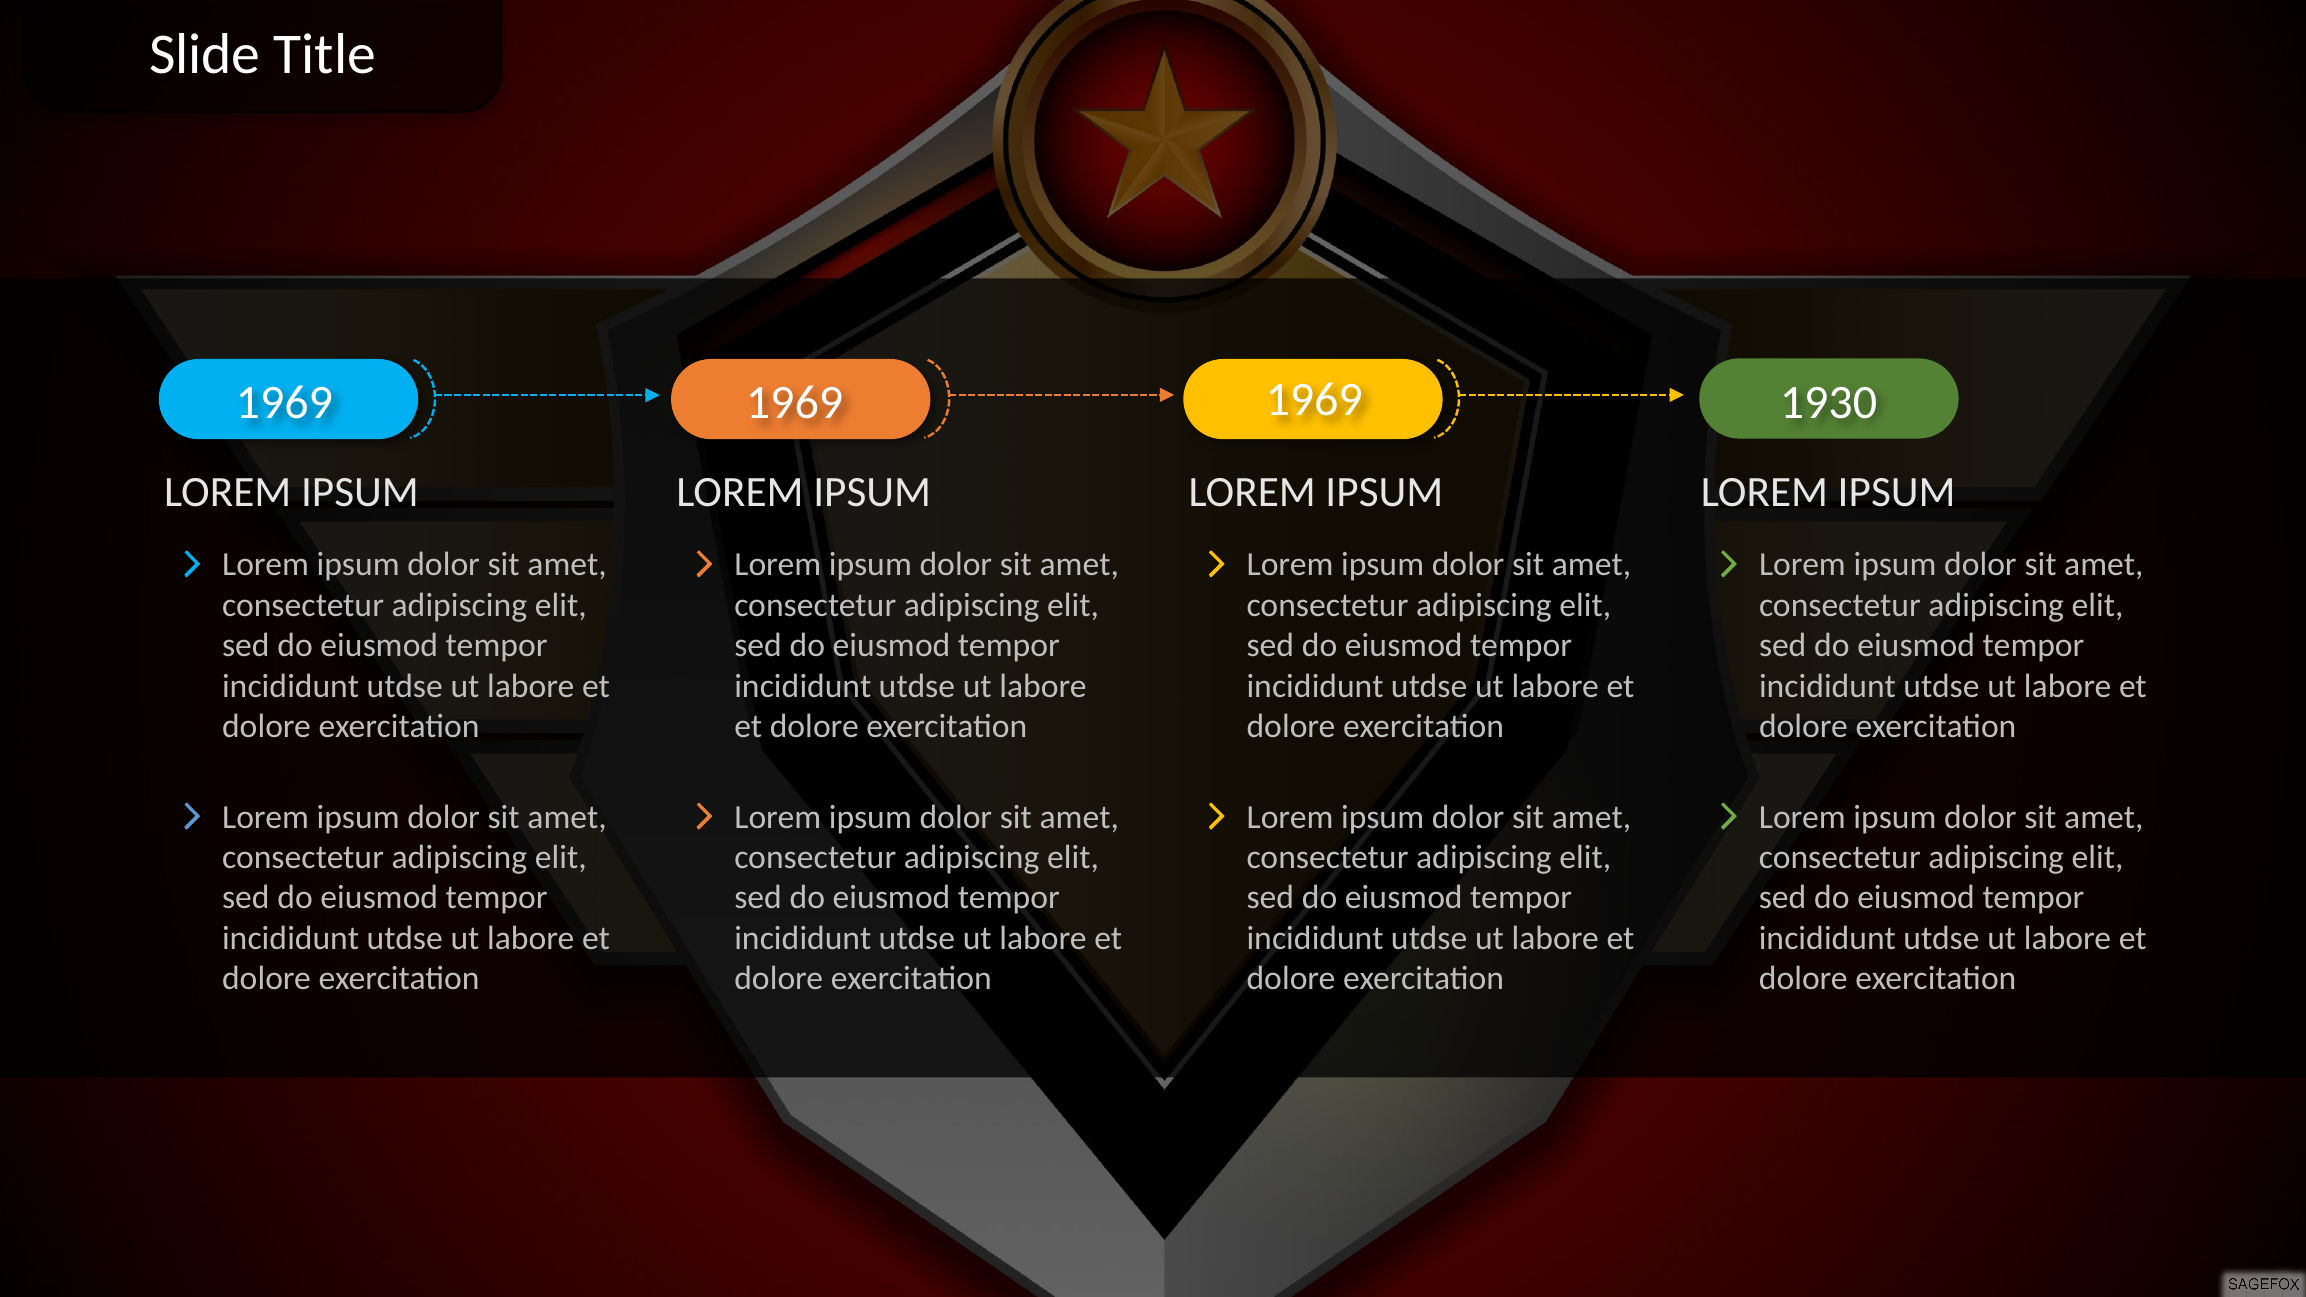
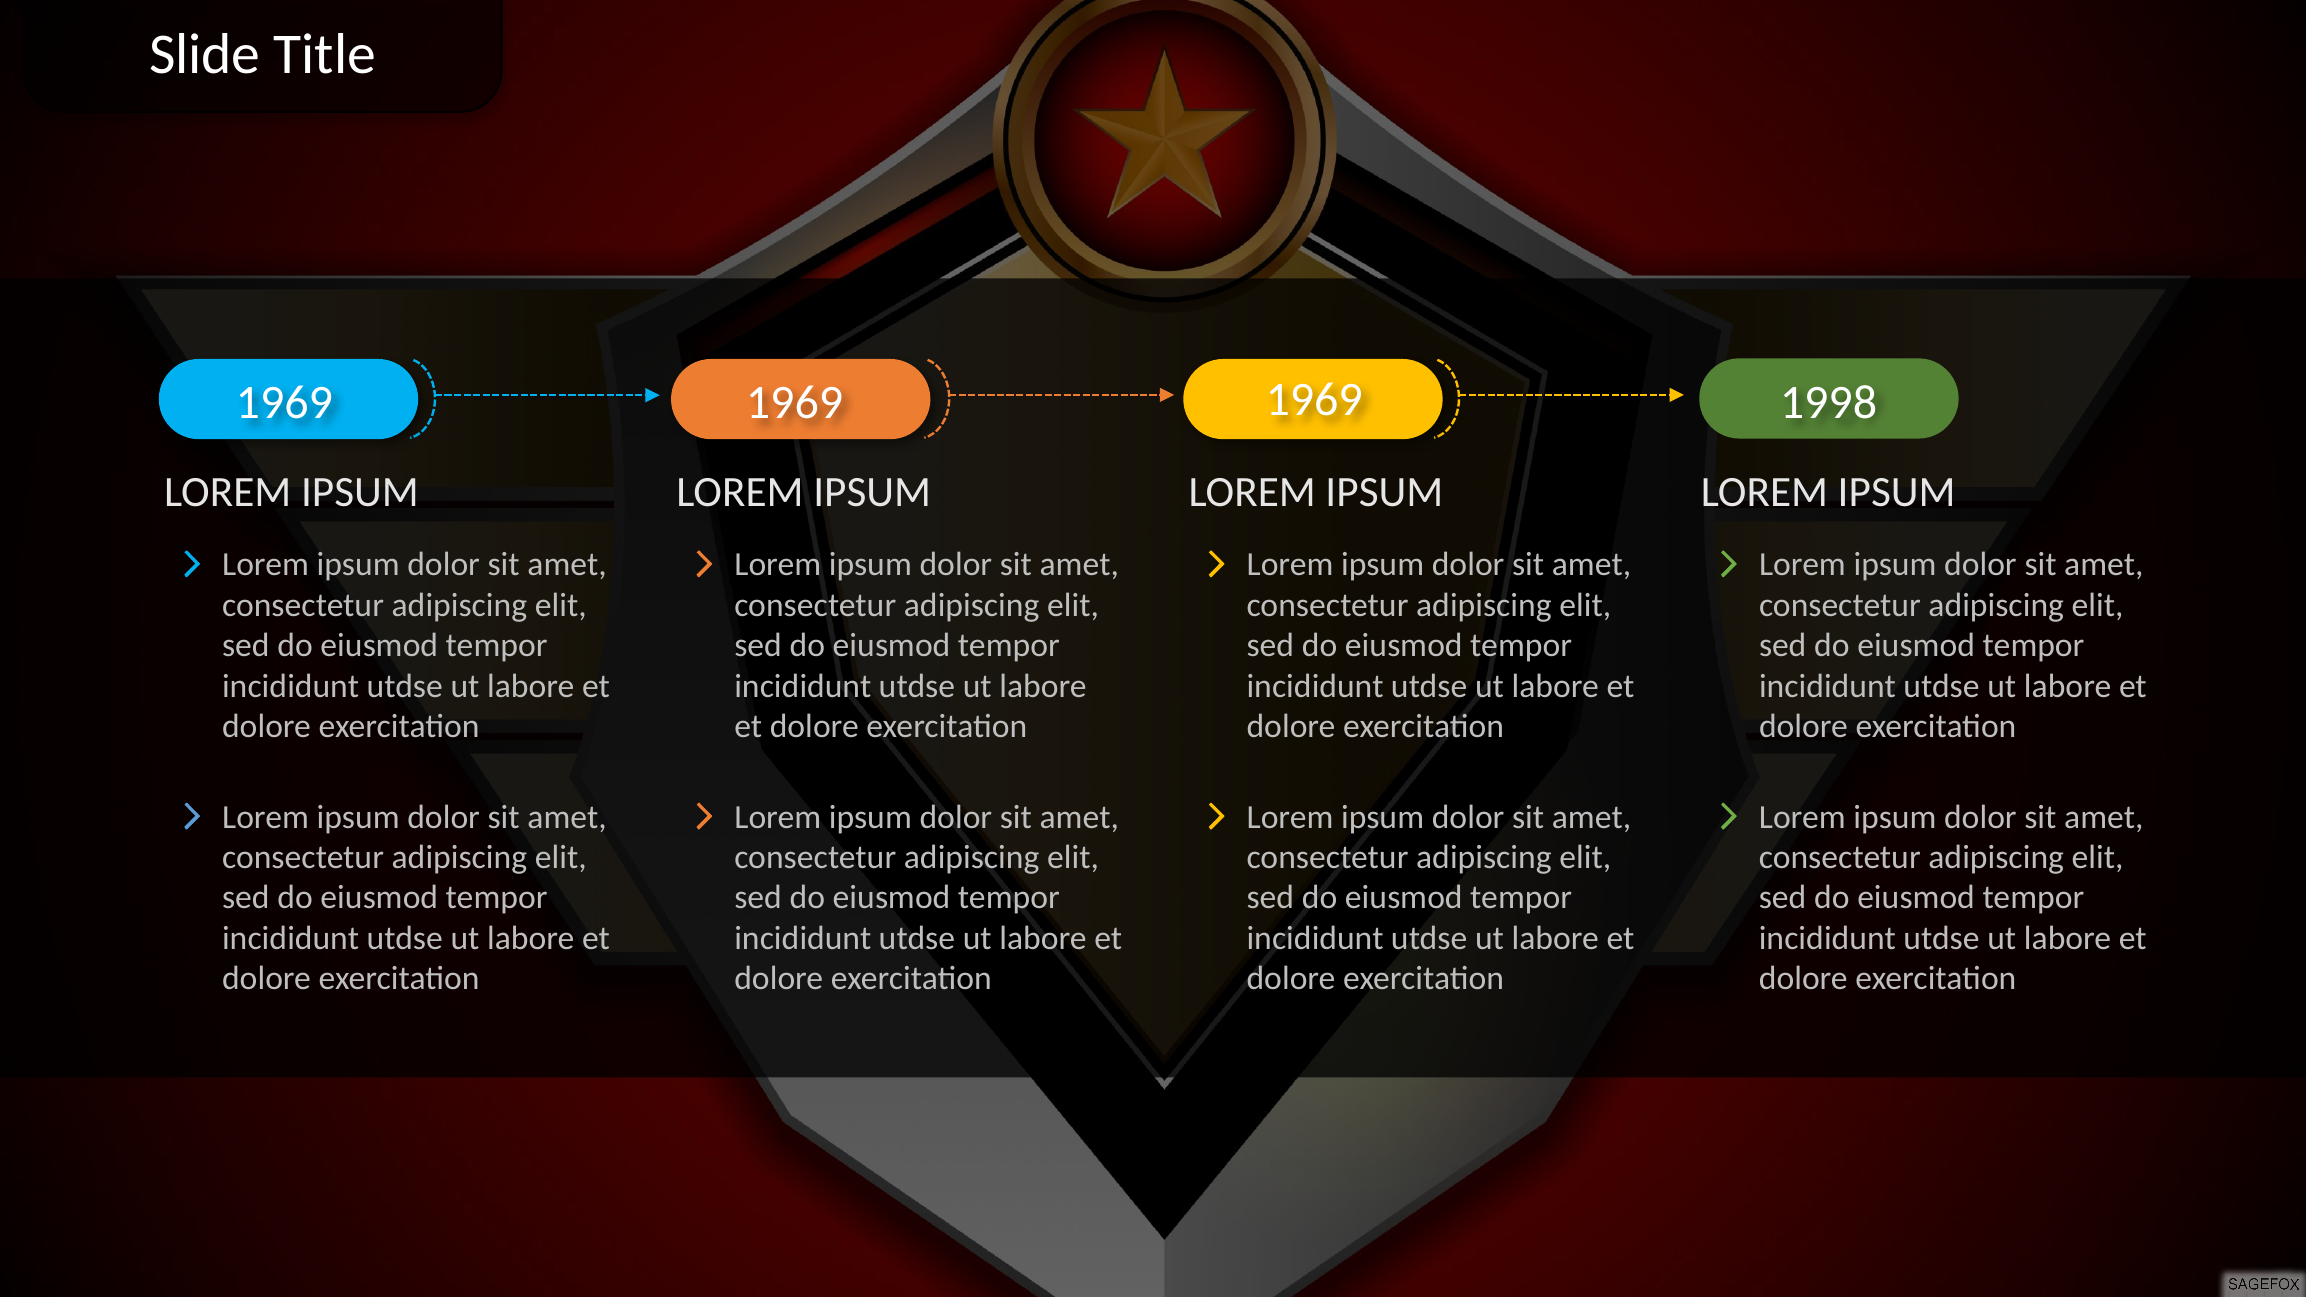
1930: 1930 -> 1998 (1828, 403)
